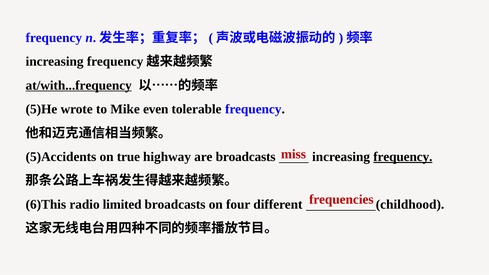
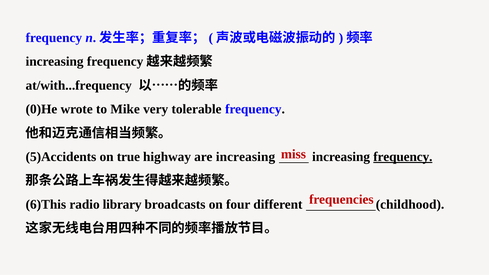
at/with...frequency underline: present -> none (79, 85)
5)He: 5)He -> 0)He (41, 109)
even: even -> very (156, 109)
are broadcasts: broadcasts -> increasing (245, 157)
limited: limited -> library (122, 205)
